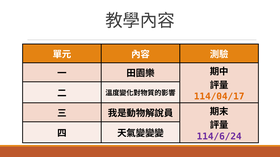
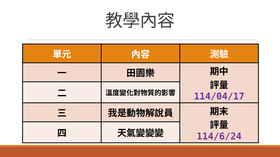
114/04/17 colour: orange -> purple (219, 97)
